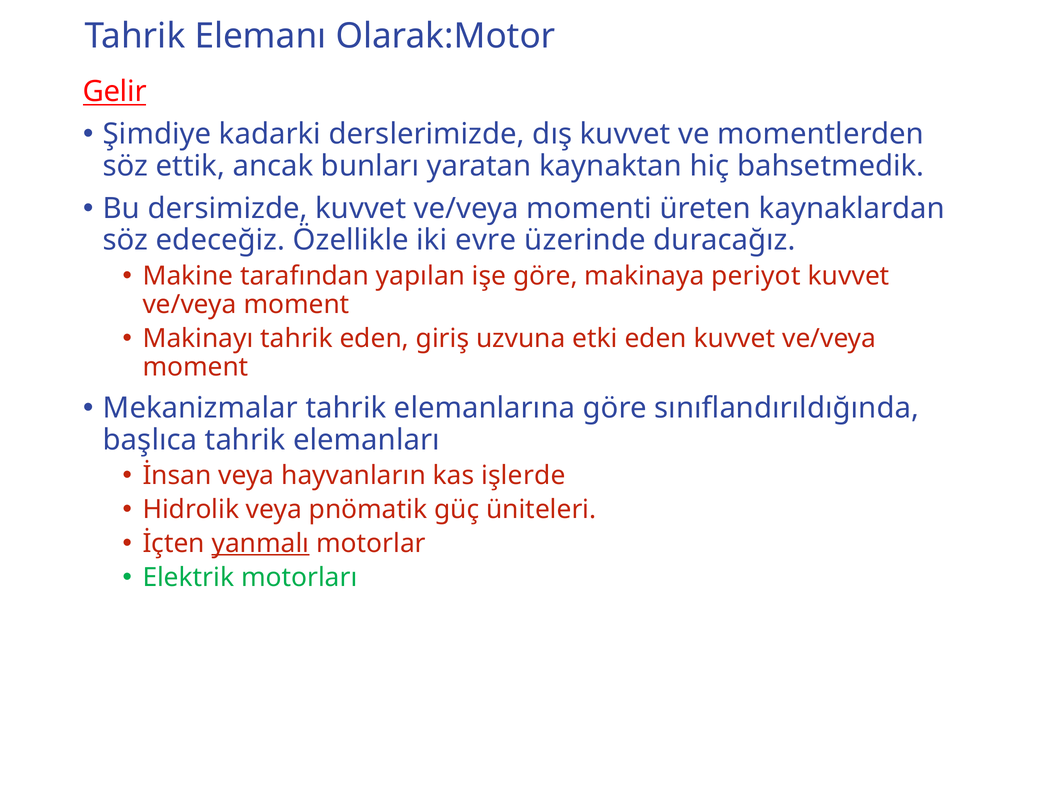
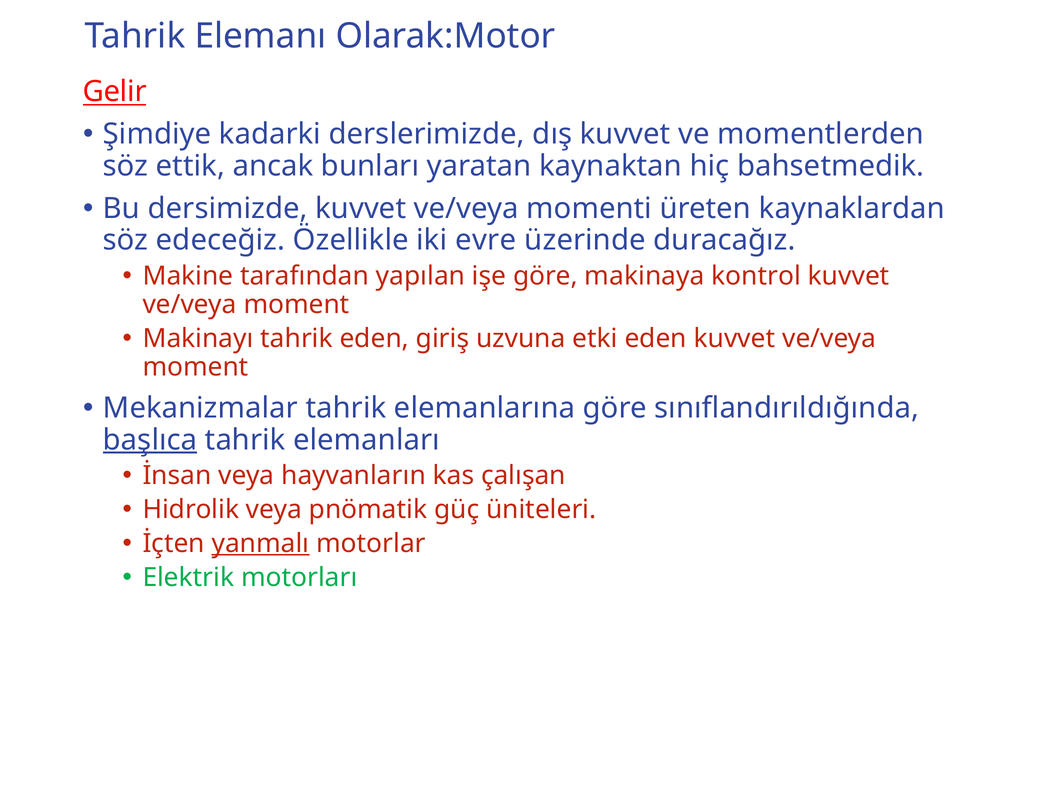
periyot: periyot -> kontrol (756, 276)
başlıca underline: none -> present (150, 440)
işlerde: işlerde -> çalışan (523, 475)
